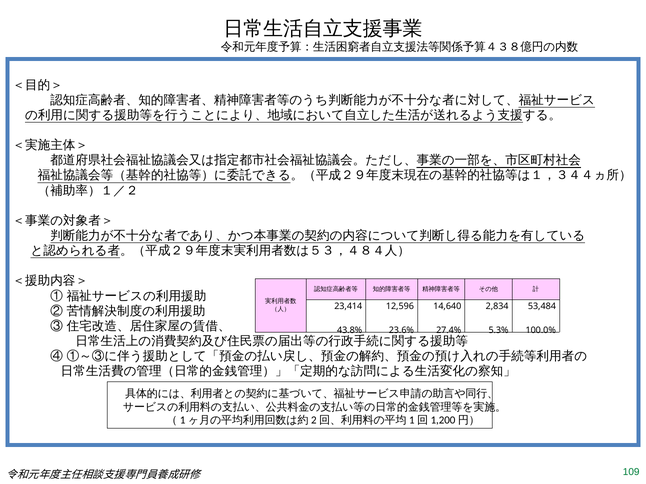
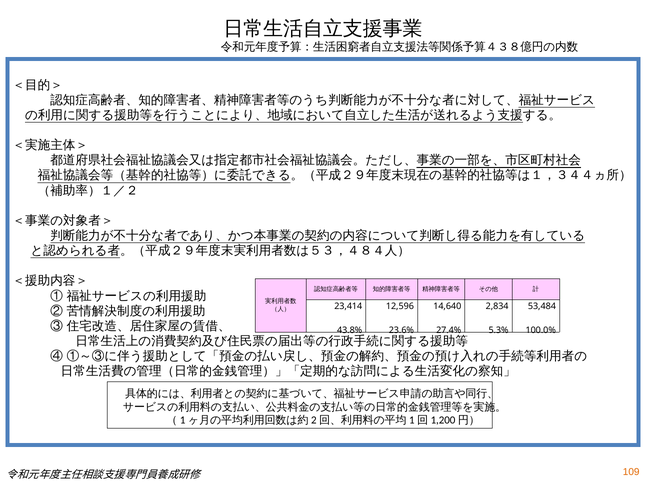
109 colour: green -> orange (631, 472)
